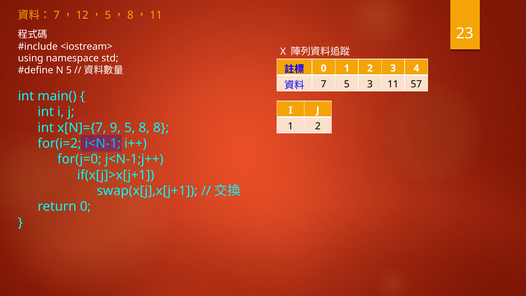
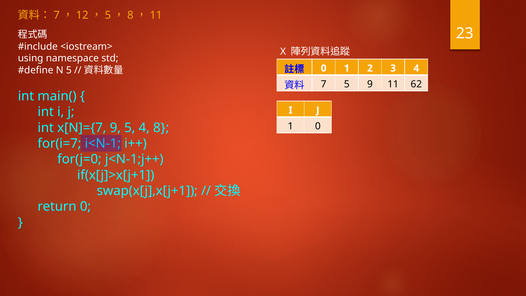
5 3: 3 -> 9 (370, 84)
57: 57 -> 62 (416, 84)
2: 2 -> 0 (318, 126)
5 8: 8 -> 4 (144, 128)
for(i=2: for(i=2 -> for(i=7 (59, 143)
